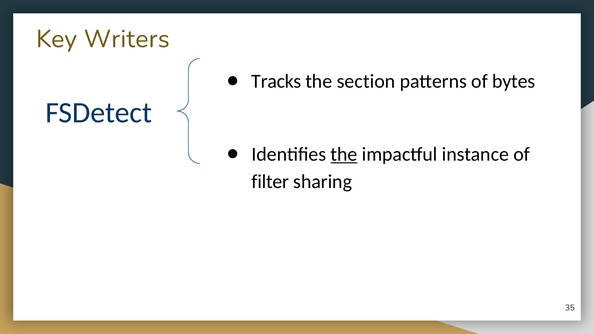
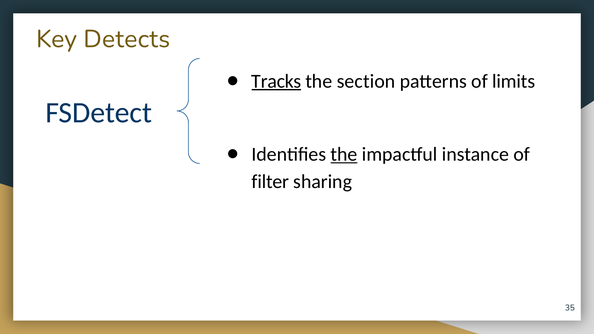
Writers: Writers -> Detects (127, 39)
Tracks underline: none -> present (276, 81)
bytes: bytes -> limits (514, 81)
